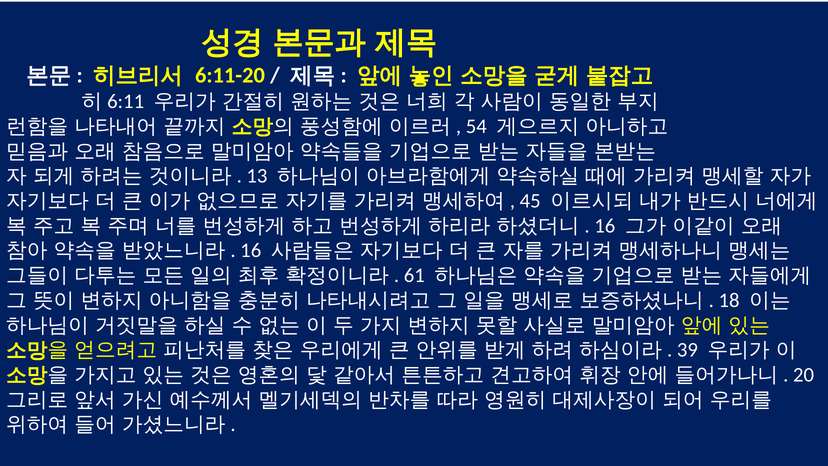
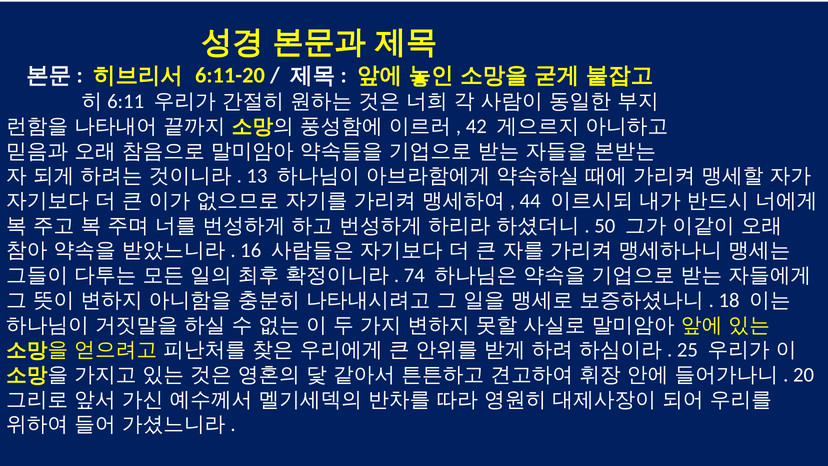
54: 54 -> 42 (476, 126)
45: 45 -> 44 (530, 201)
16: 16 -> 50 (605, 226)
61: 61 -> 74 (414, 275)
39: 39 -> 25 (687, 350)
